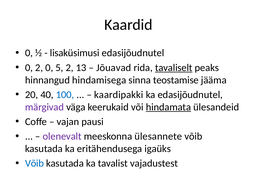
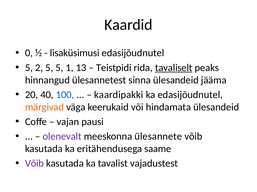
0: 0 -> 5 (29, 68)
2 0: 0 -> 5 (49, 68)
5 2: 2 -> 1 (70, 68)
Jõuavad: Jõuavad -> Teistpidi (114, 68)
hindamisega: hindamisega -> ülesannetest (99, 80)
sinna teostamise: teostamise -> ülesandeid (176, 80)
märgivad colour: purple -> orange (45, 107)
hindamata underline: present -> none (168, 107)
igaüks: igaüks -> saame (158, 149)
Võib colour: blue -> purple (34, 164)
